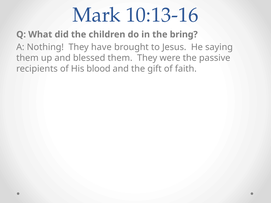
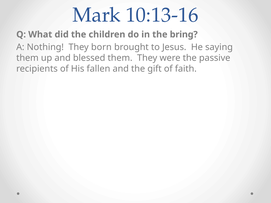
have: have -> born (101, 47)
blood: blood -> fallen (98, 69)
